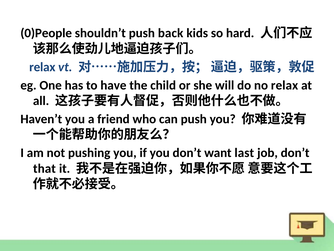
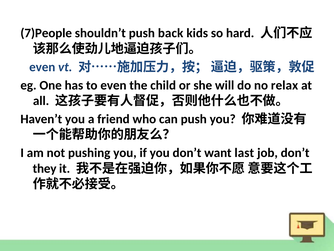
0)People: 0)People -> 7)People (46, 33)
relax: relax -> even (42, 67)
to have: have -> even (113, 85)
that: that -> they (45, 168)
